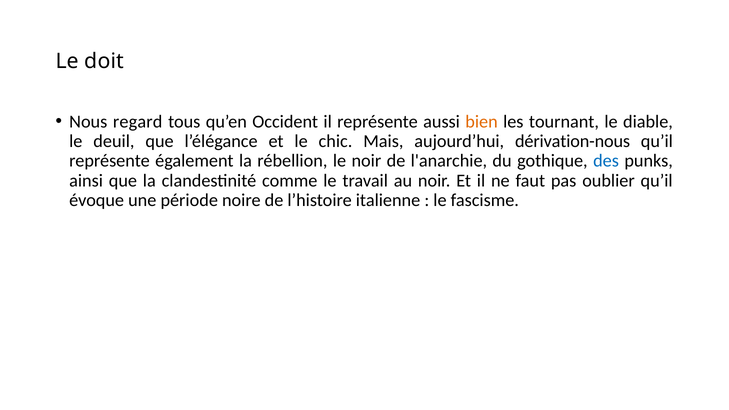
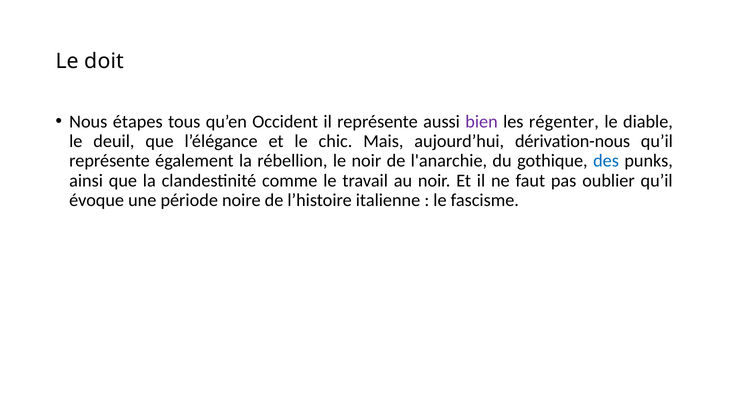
regard: regard -> étapes (138, 122)
bien colour: orange -> purple (482, 122)
tournant: tournant -> régenter (564, 122)
